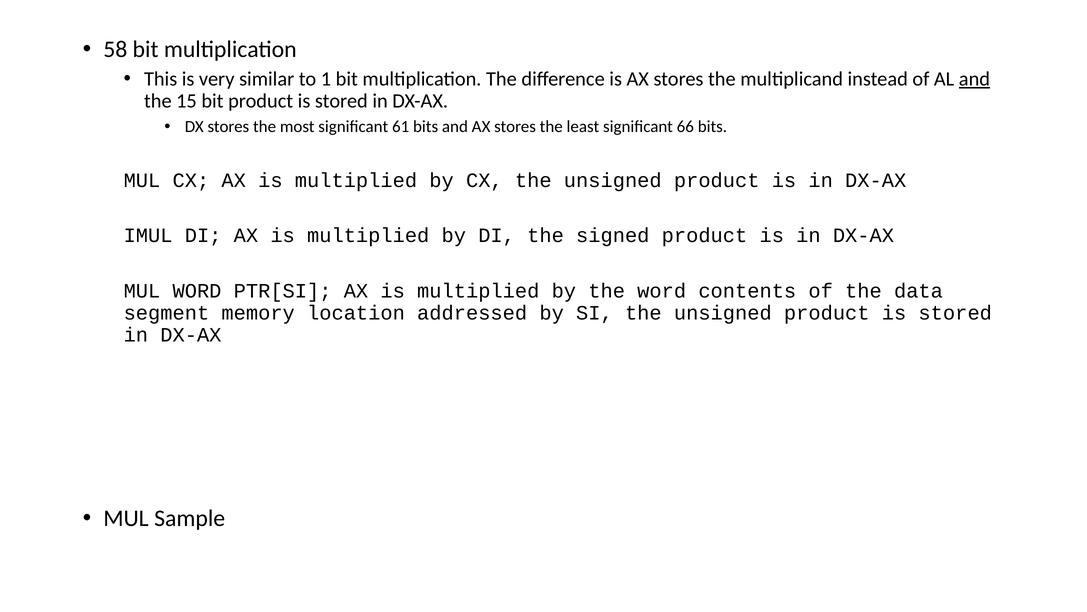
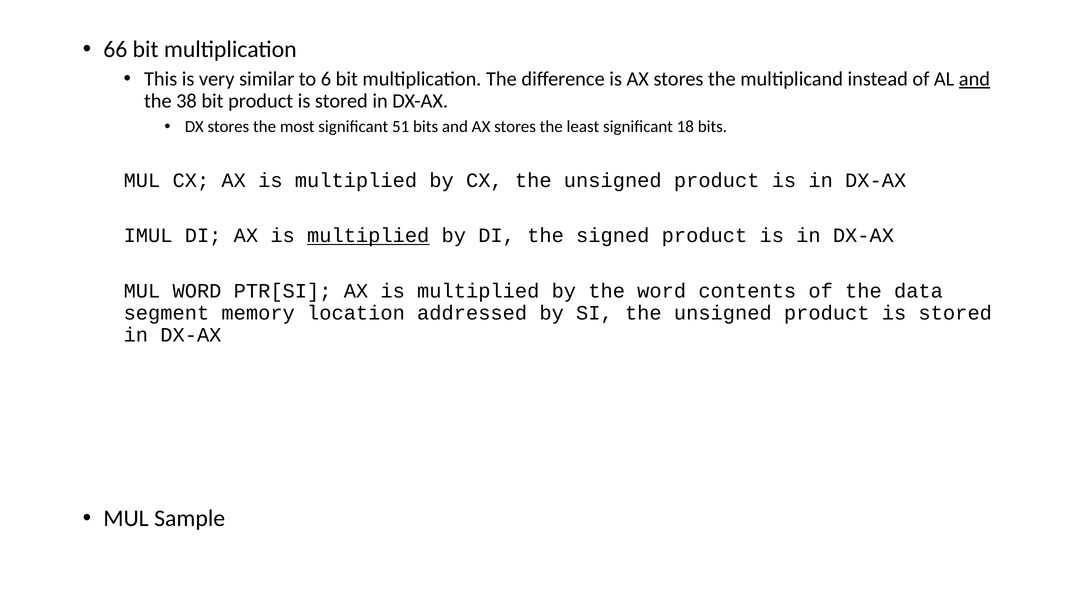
58: 58 -> 66 (115, 49)
1: 1 -> 6 (326, 79)
15: 15 -> 38 (186, 101)
61: 61 -> 51 (401, 127)
66: 66 -> 18 (685, 127)
multiplied underline: none -> present (368, 235)
